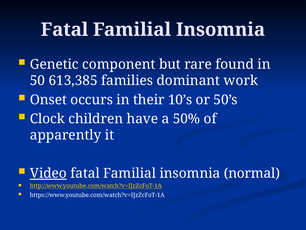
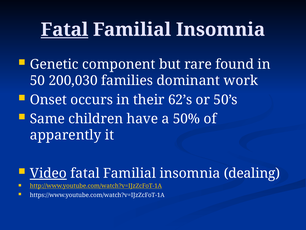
Fatal underline: none -> present (65, 30)
613,385: 613,385 -> 200,030 (73, 81)
10’s: 10’s -> 62’s (180, 100)
Clock: Clock -> Same (47, 119)
normal: normal -> dealing (252, 173)
